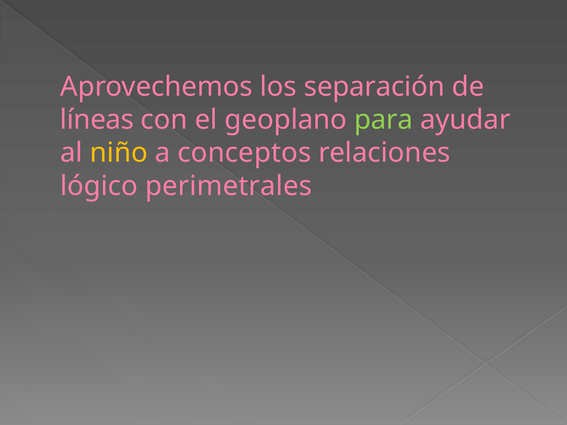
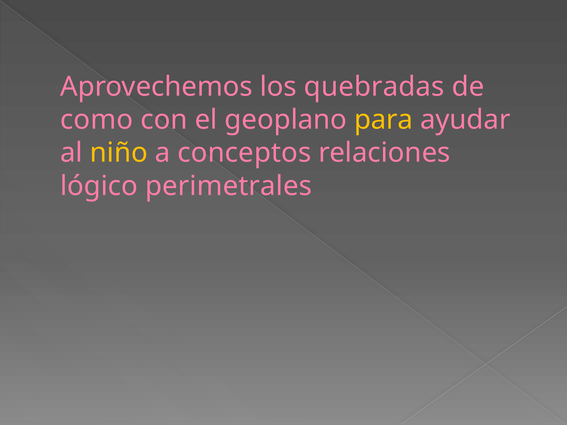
separación: separación -> quebradas (374, 87)
líneas: líneas -> como (97, 120)
para colour: light green -> yellow (384, 120)
